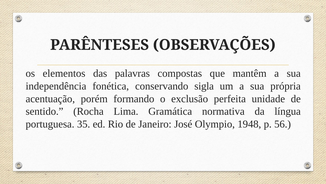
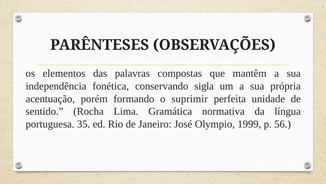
exclusão: exclusão -> suprimir (190, 98)
1948: 1948 -> 1999 (249, 124)
